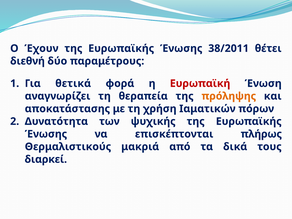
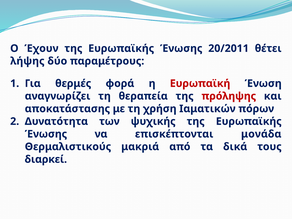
38/2011: 38/2011 -> 20/2011 (229, 48)
διεθνή: διεθνή -> λήψης (27, 61)
θετικά: θετικά -> θερμές (73, 83)
πρόληψης colour: orange -> red (229, 96)
πλήρως: πλήρως -> μονάδα (261, 134)
